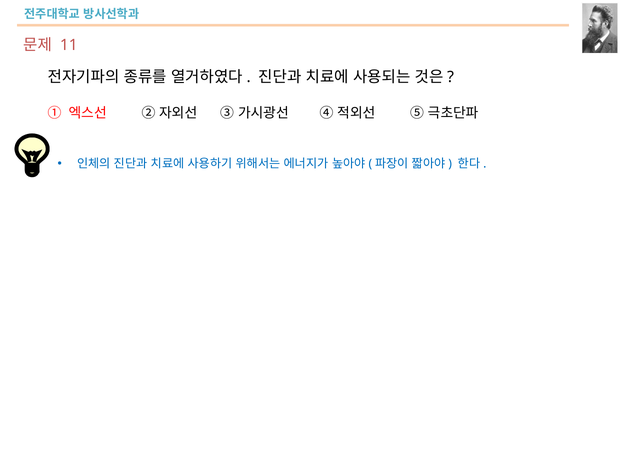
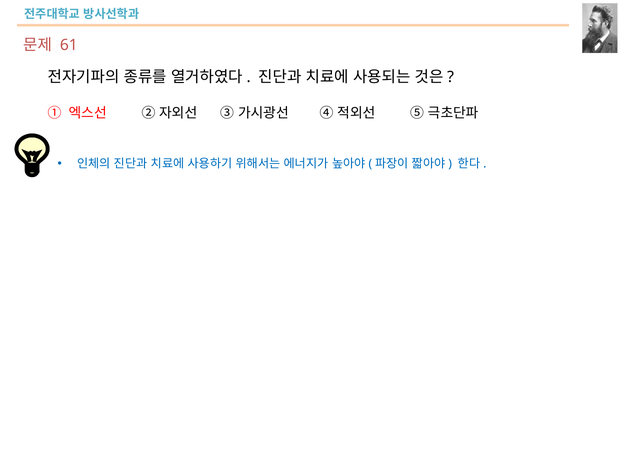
11: 11 -> 61 (69, 45)
